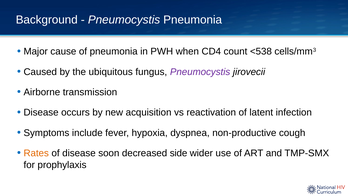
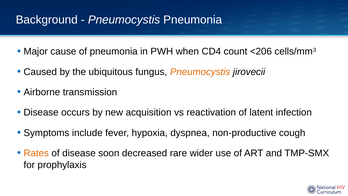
<538: <538 -> <206 (261, 51)
Pneumocystis colour: purple -> orange (200, 72)
side: side -> rare (178, 153)
